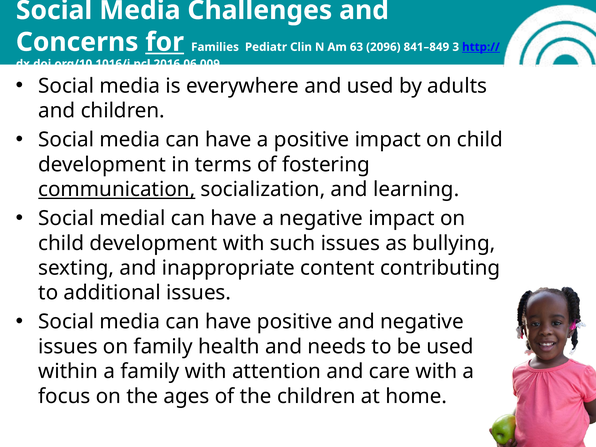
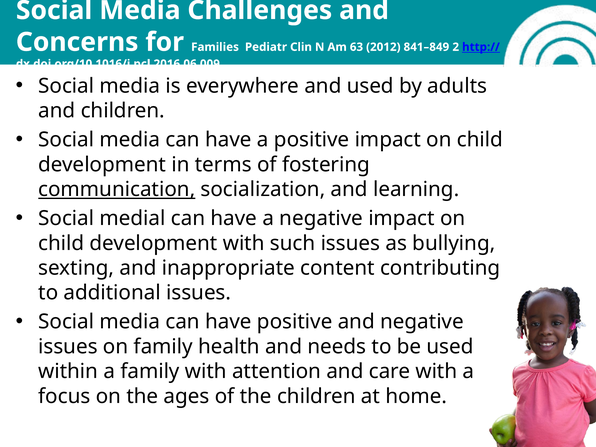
for underline: present -> none (165, 42)
2096: 2096 -> 2012 (383, 47)
3: 3 -> 2 (456, 47)
